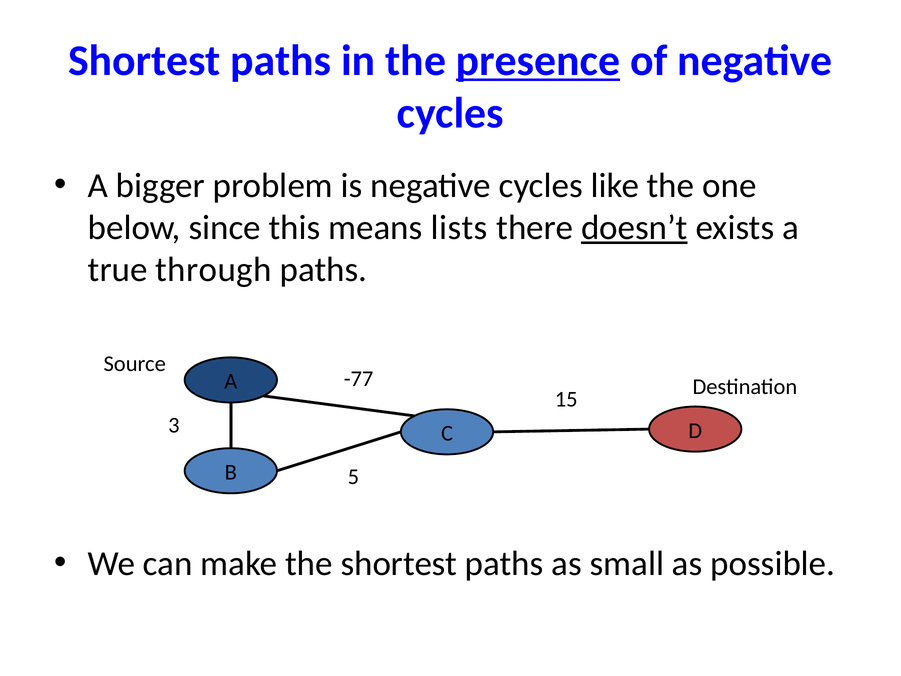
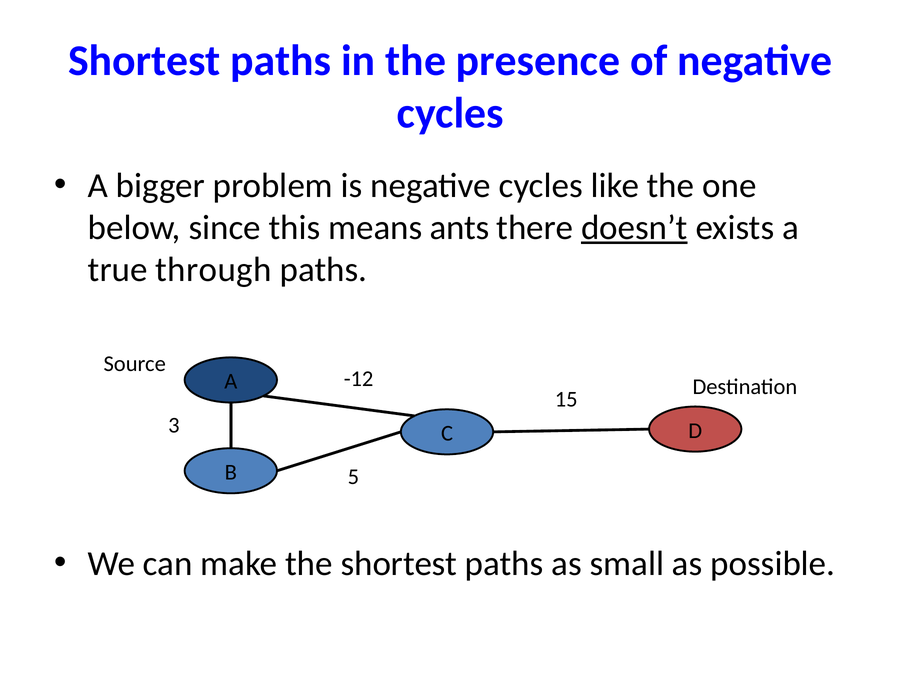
presence underline: present -> none (538, 61)
lists: lists -> ants (460, 228)
-77: -77 -> -12 (359, 379)
